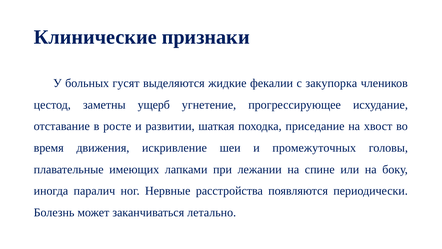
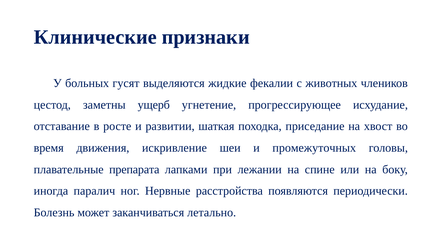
закупорка: закупорка -> животных (331, 83)
имеющих: имеющих -> препарата (134, 169)
